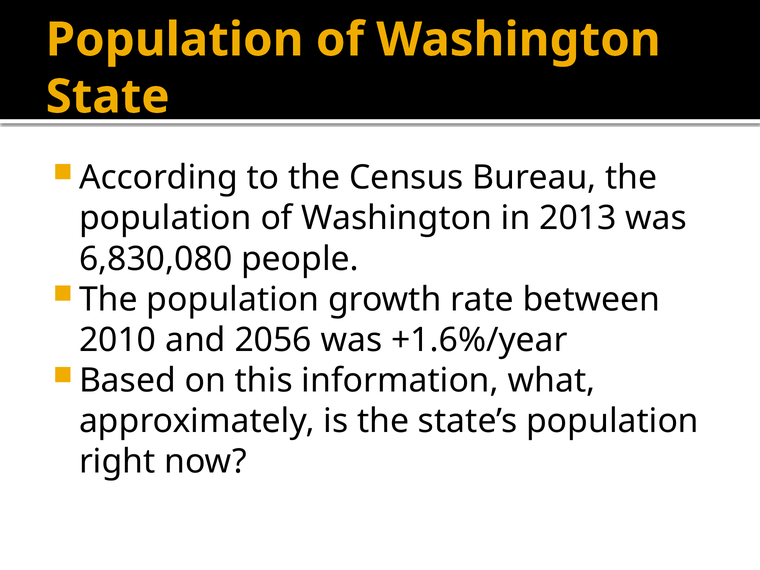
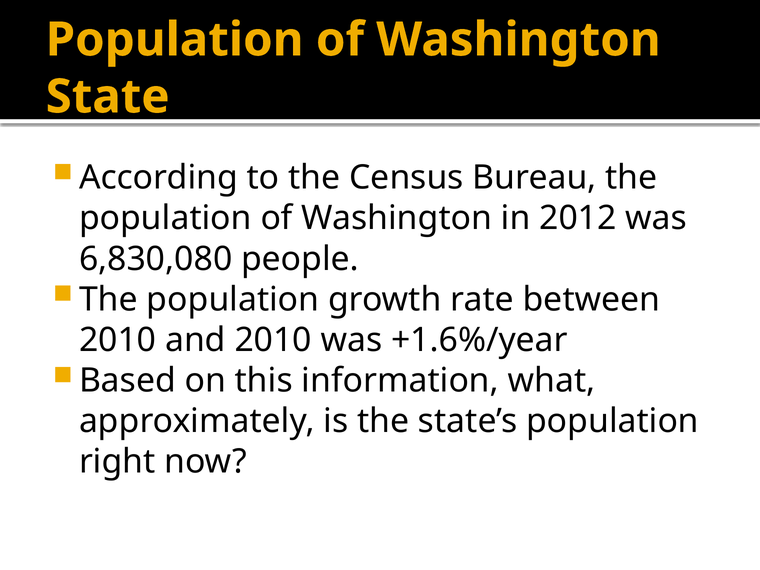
2013: 2013 -> 2012 (578, 218)
and 2056: 2056 -> 2010 (273, 340)
